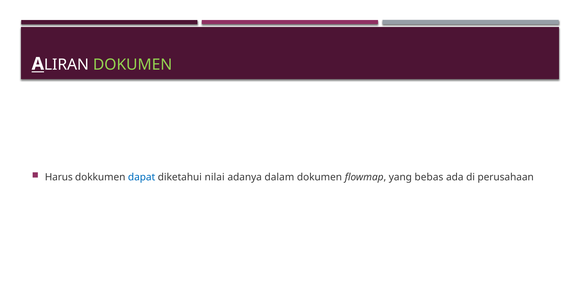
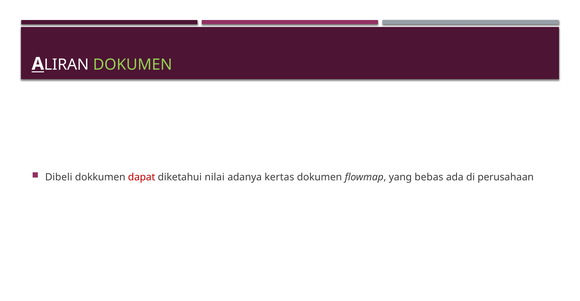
Harus: Harus -> Dibeli (59, 177)
dapat colour: blue -> red (142, 177)
dalam: dalam -> kertas (279, 177)
